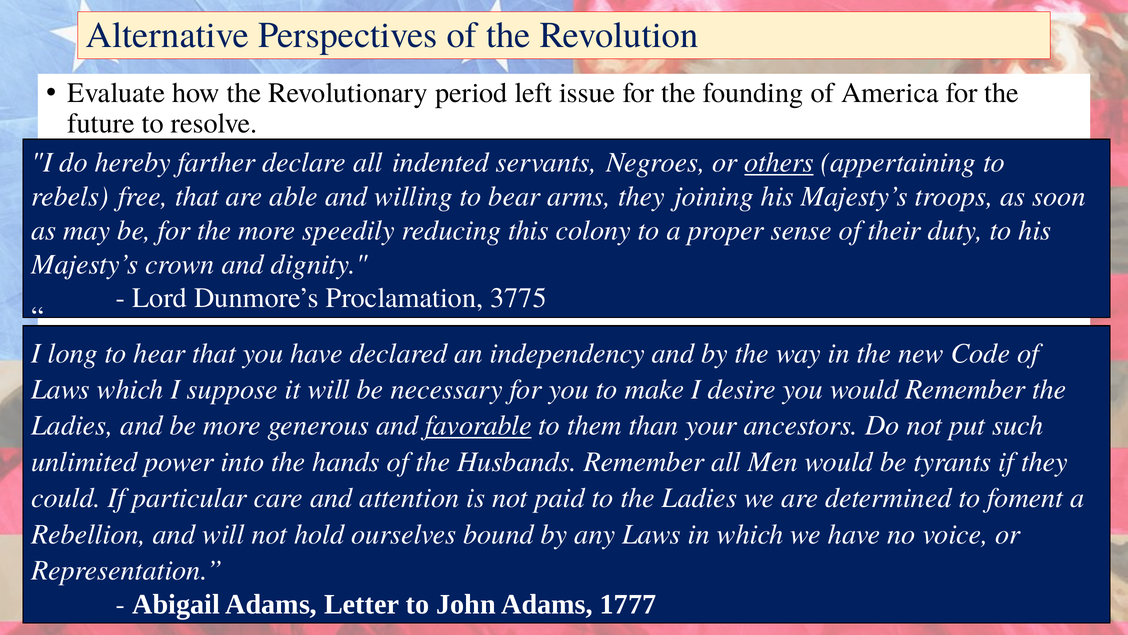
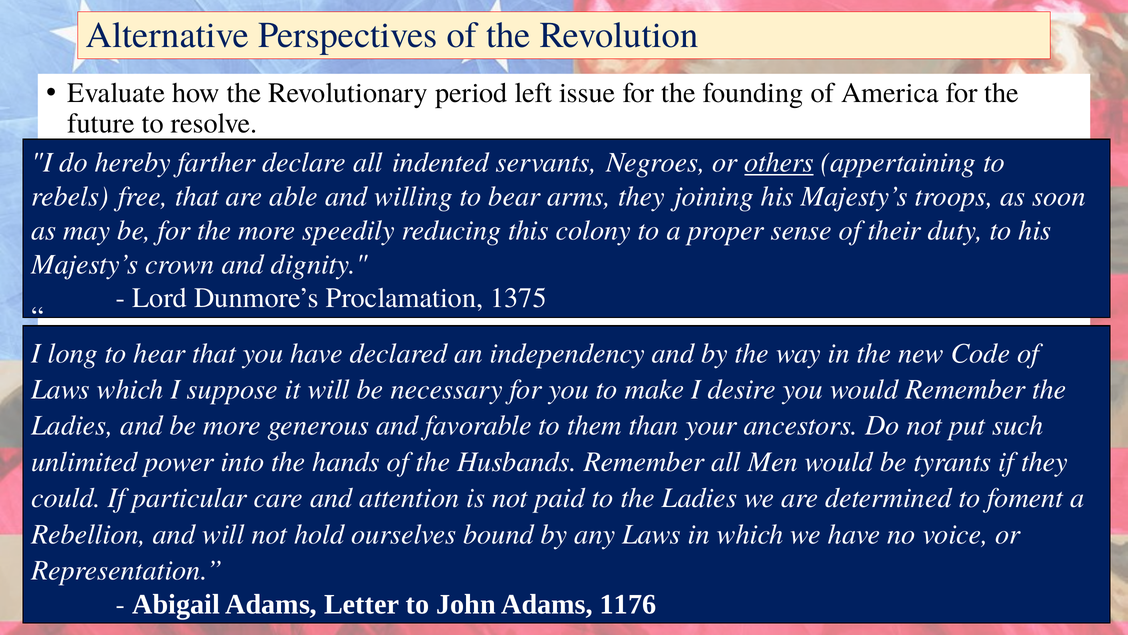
3775: 3775 -> 1375 (518, 298)
favorable underline: present -> none (478, 425)
1777: 1777 -> 1176 (628, 604)
